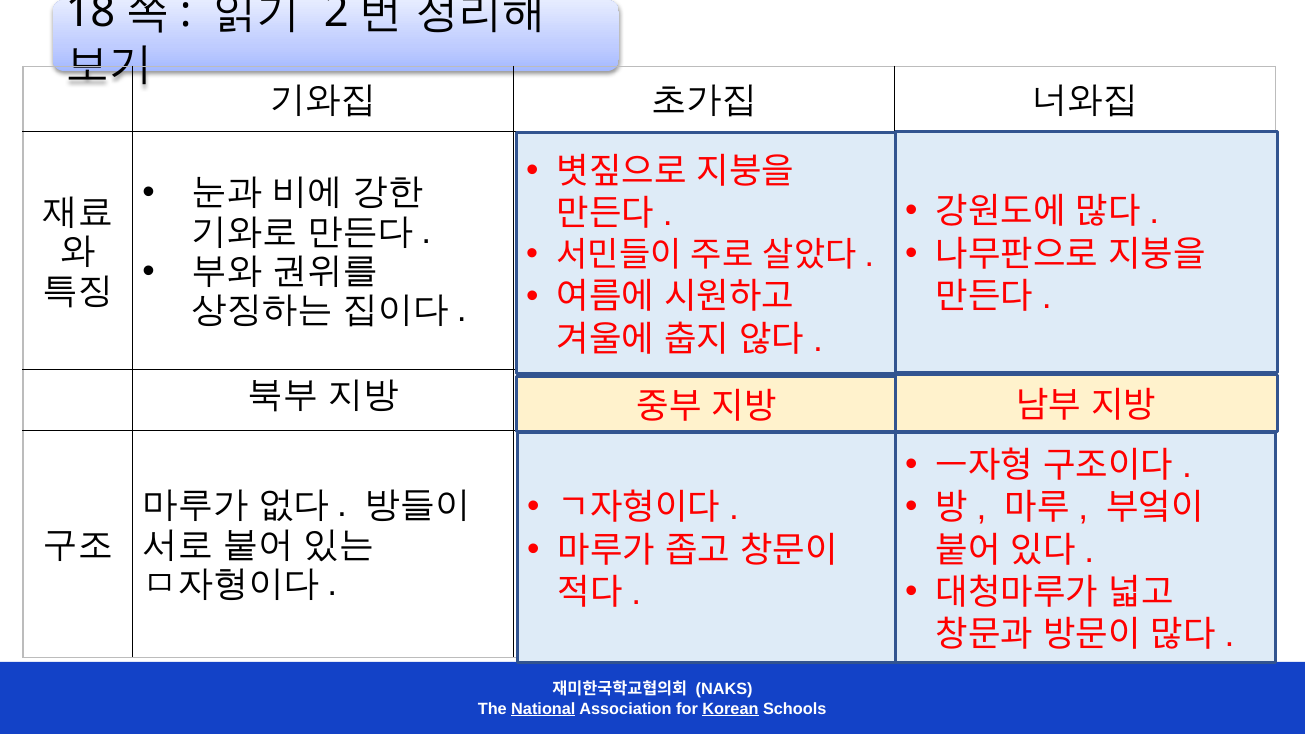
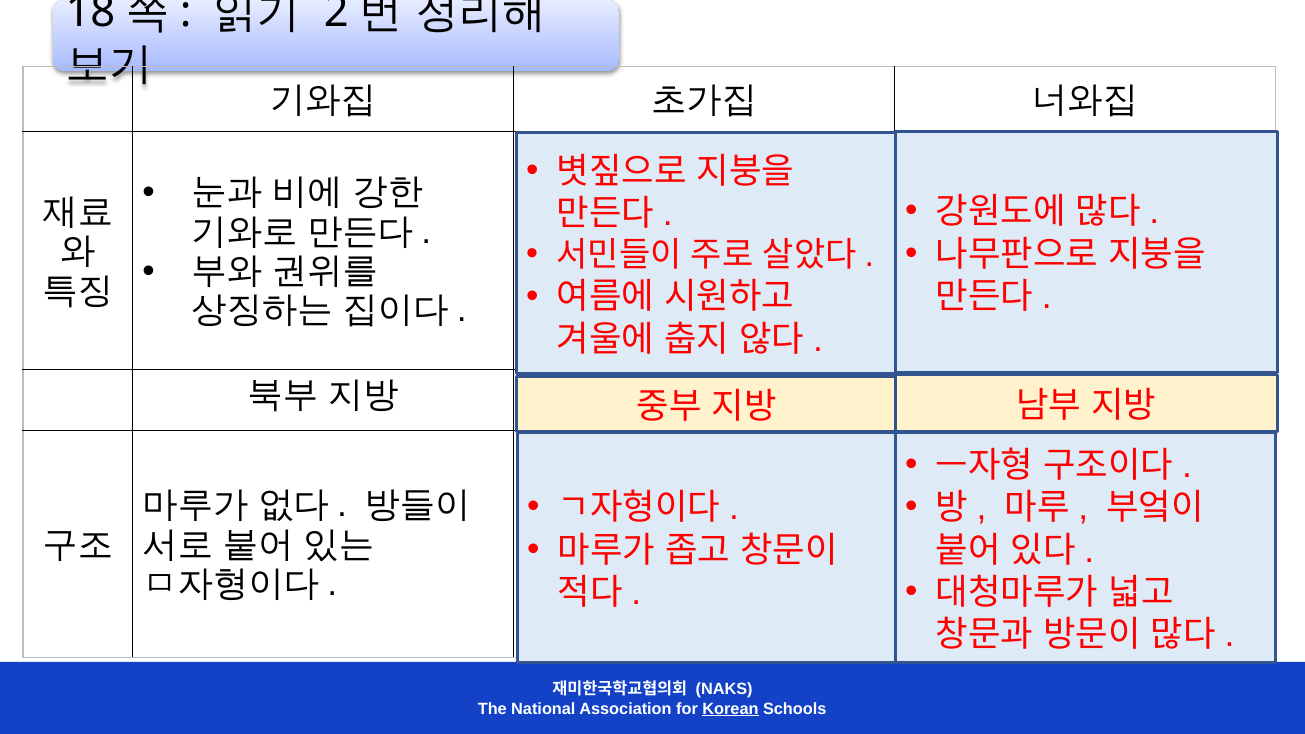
National underline: present -> none (543, 709)
